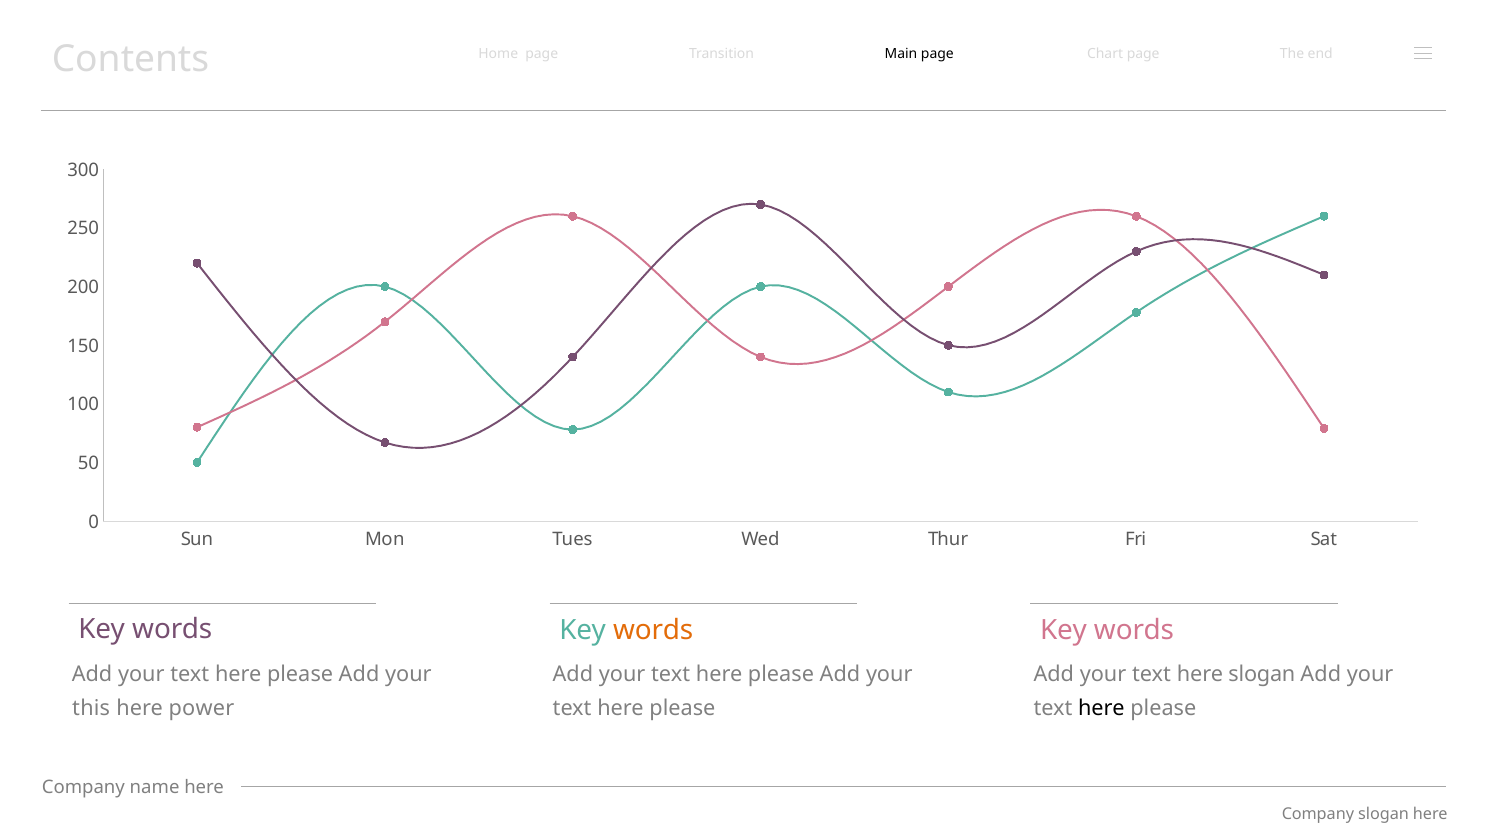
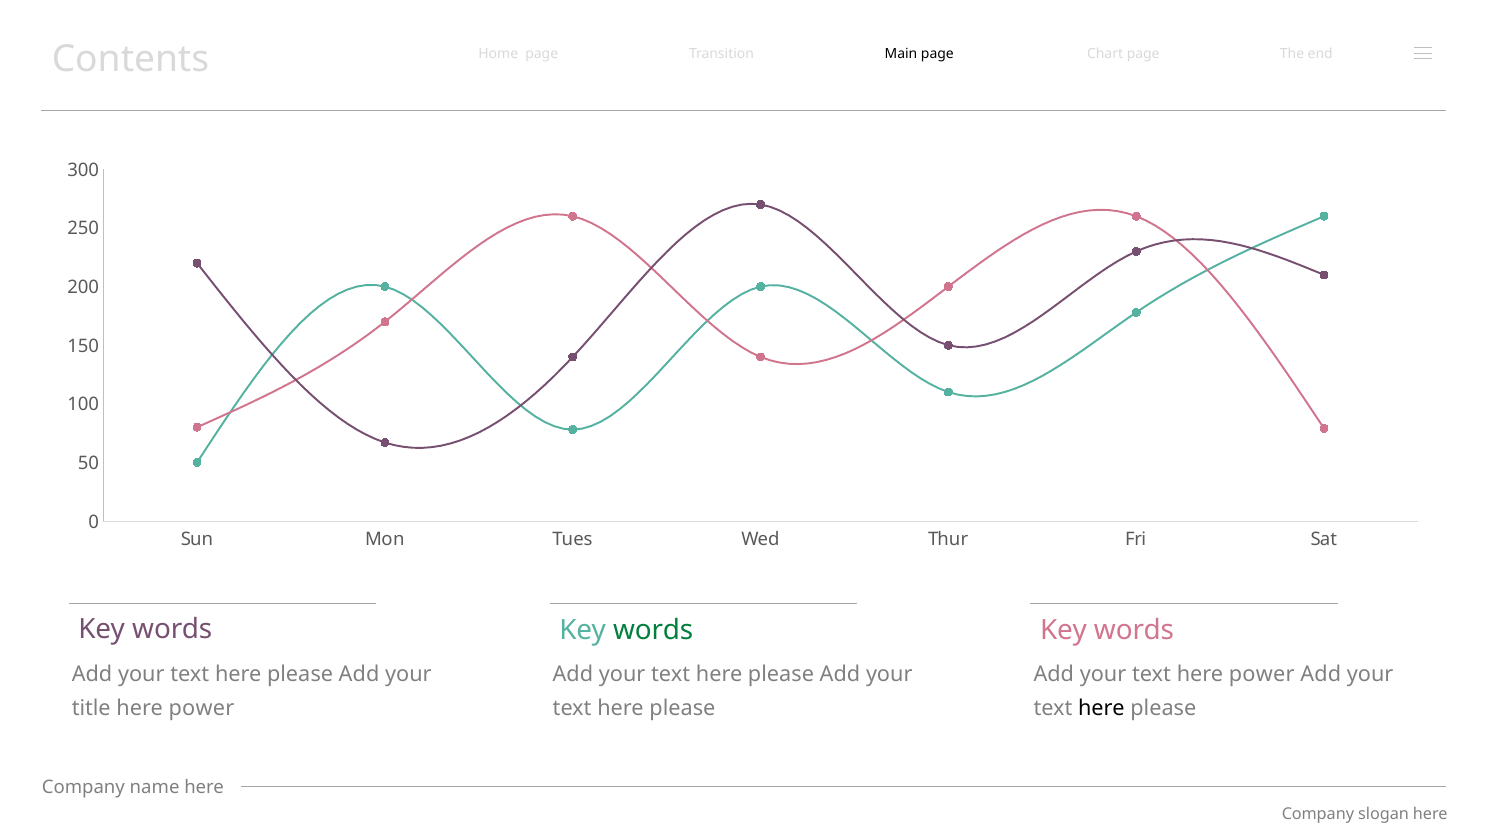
words colour: orange -> green (653, 629)
text here slogan: slogan -> power (1262, 674)
this: this -> title (91, 707)
